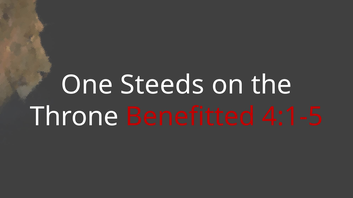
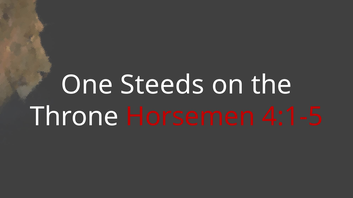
Benefitted: Benefitted -> Horsemen (190, 117)
